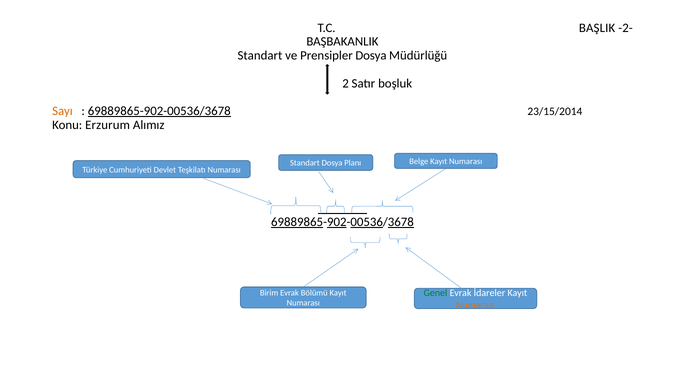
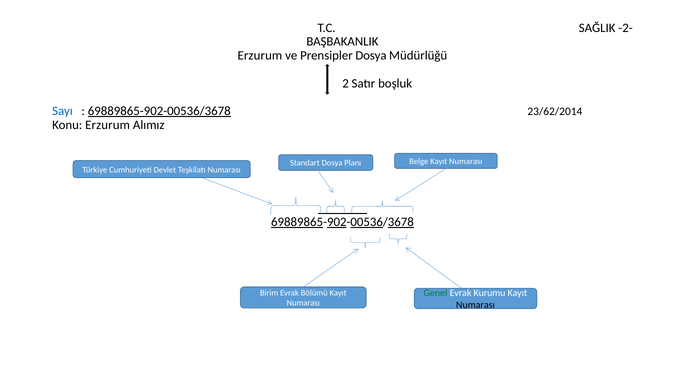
BAŞLIK: BAŞLIK -> SAĞLIK (597, 28)
Standart: Standart -> Erzurum (260, 56)
Sayı colour: orange -> blue (63, 111)
23/15/2014: 23/15/2014 -> 23/62/2014 (555, 112)
İdareler: İdareler -> Kurumu (490, 293)
Numarası colour: orange -> black (475, 305)
